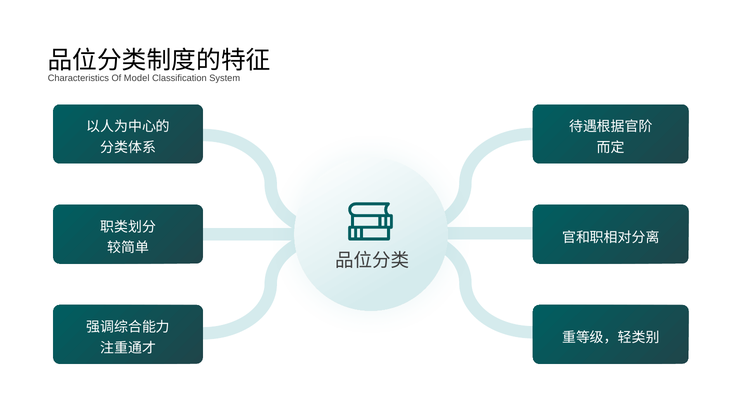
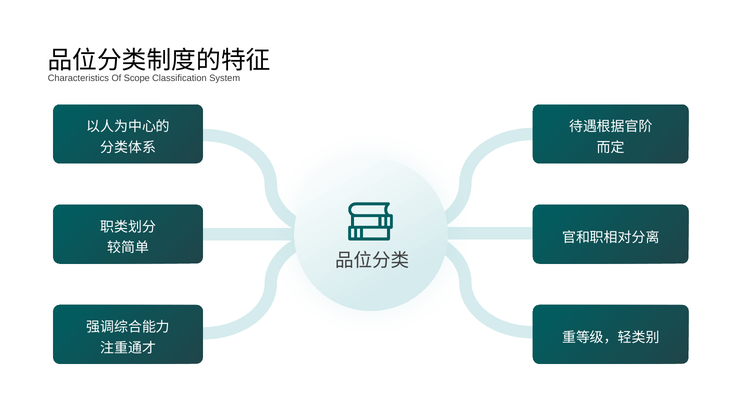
Model: Model -> Scope (137, 78)
